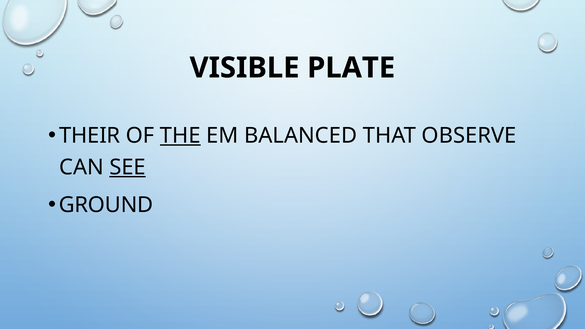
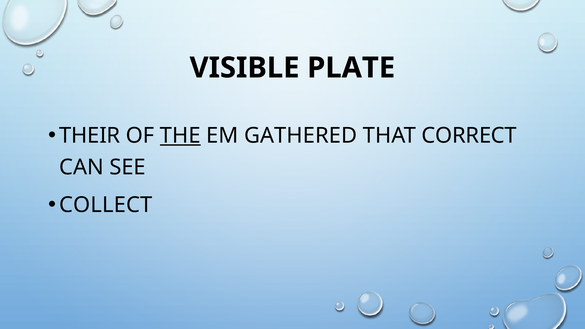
BALANCED: BALANCED -> GATHERED (301, 136)
OBSERVE: OBSERVE -> CORRECT (469, 136)
SEE underline: present -> none (128, 167)
GROUND: GROUND -> COLLECT (106, 205)
